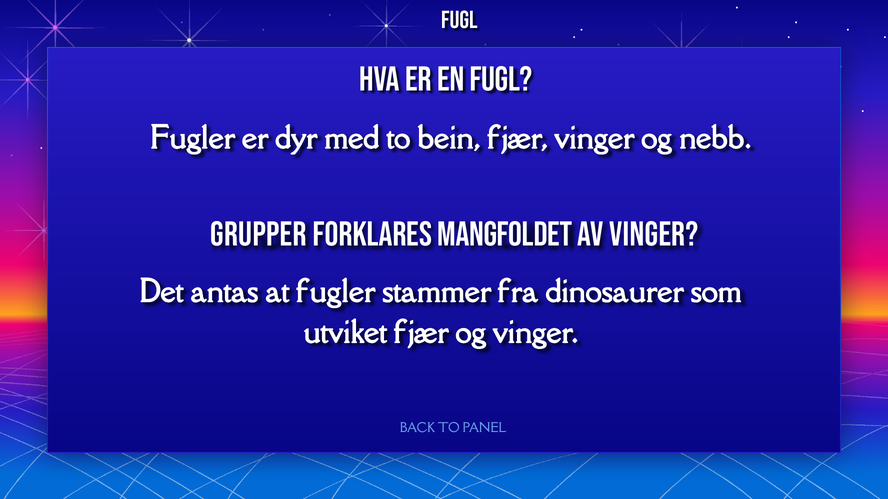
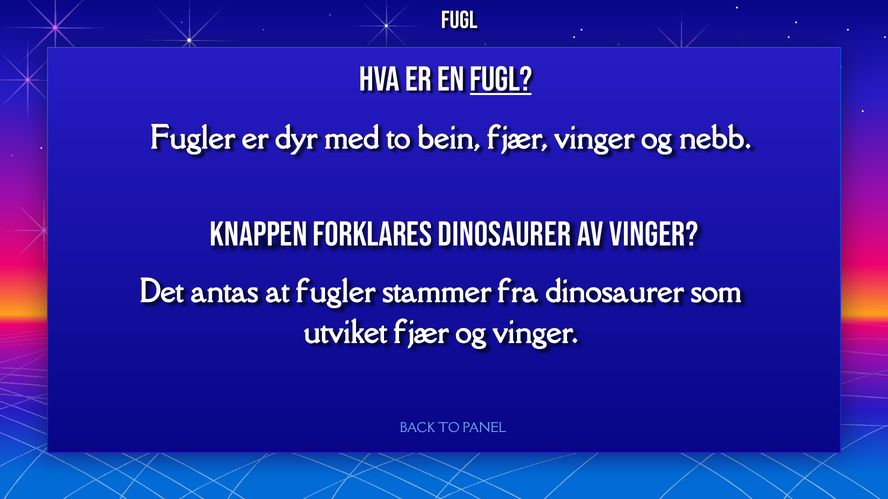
fugl underline: none -> present (501, 79)
GRUPPER: GRUPPER -> KNAPPEN (259, 235)
FORKLARES MANGFOLDET: MANGFOLDET -> DINOSAURER (504, 235)
